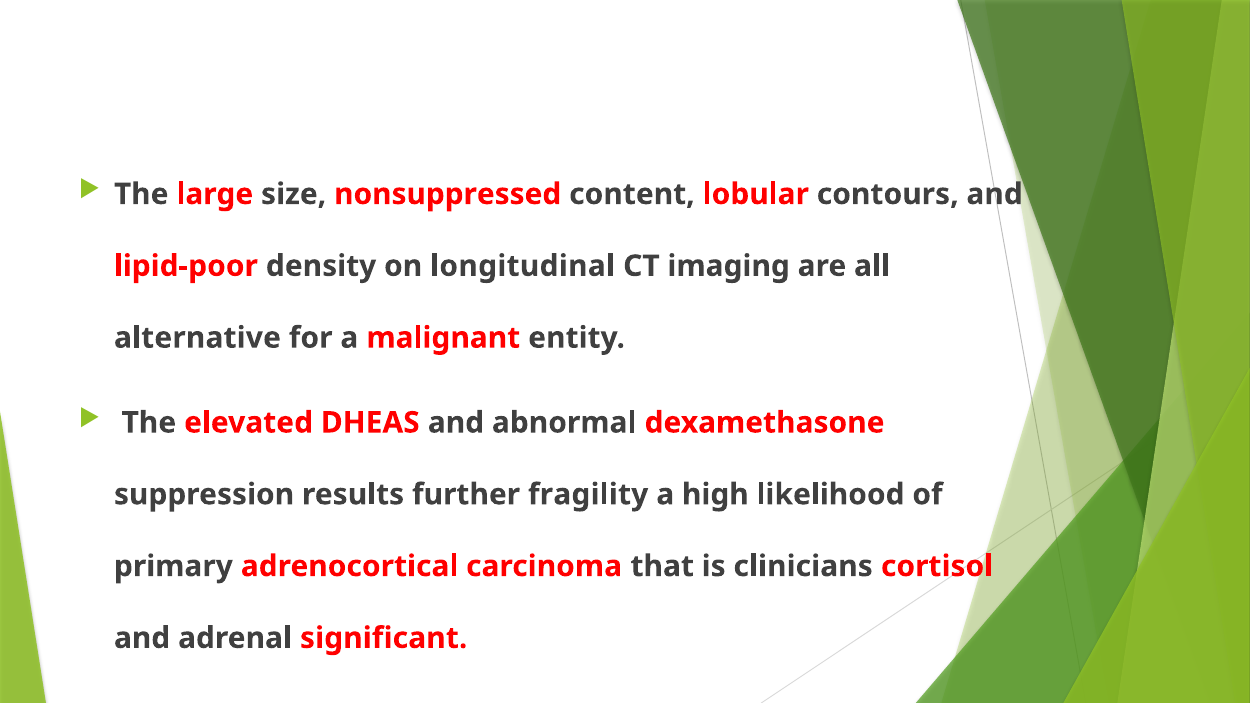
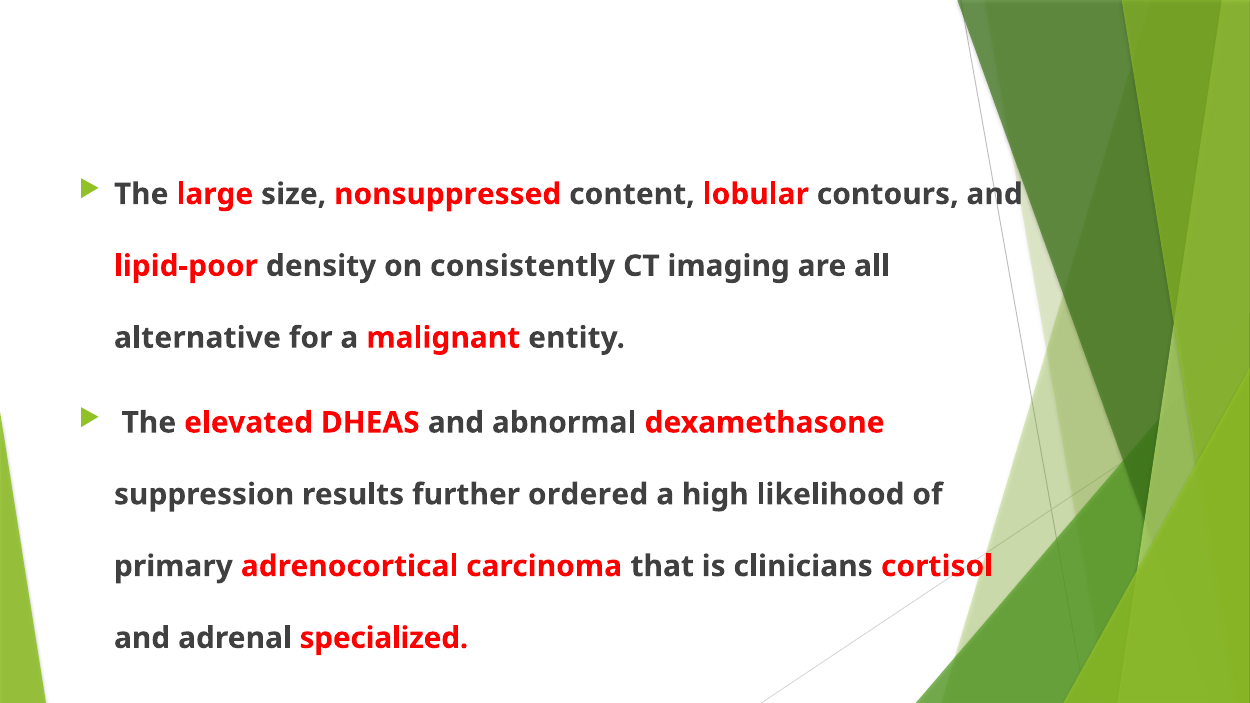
longitudinal: longitudinal -> consistently (523, 266)
fragility: fragility -> ordered (588, 495)
significant: significant -> specialized (384, 638)
